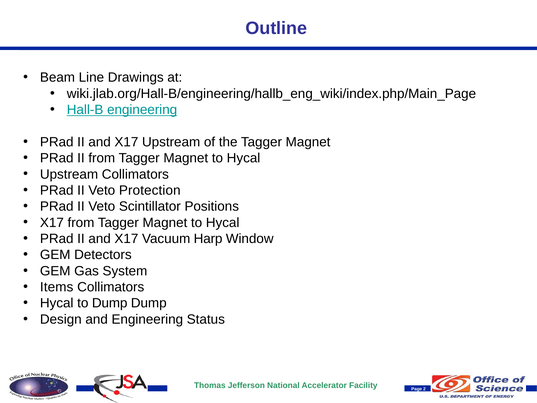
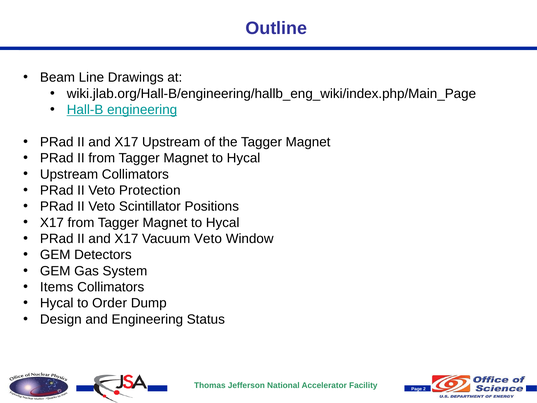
Vacuum Harp: Harp -> Veto (208, 239)
to Dump: Dump -> Order (110, 303)
